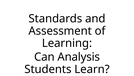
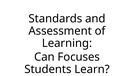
Analysis: Analysis -> Focuses (79, 56)
